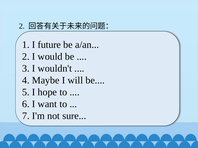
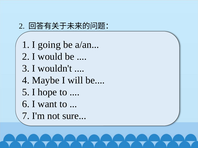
future: future -> going (49, 45)
